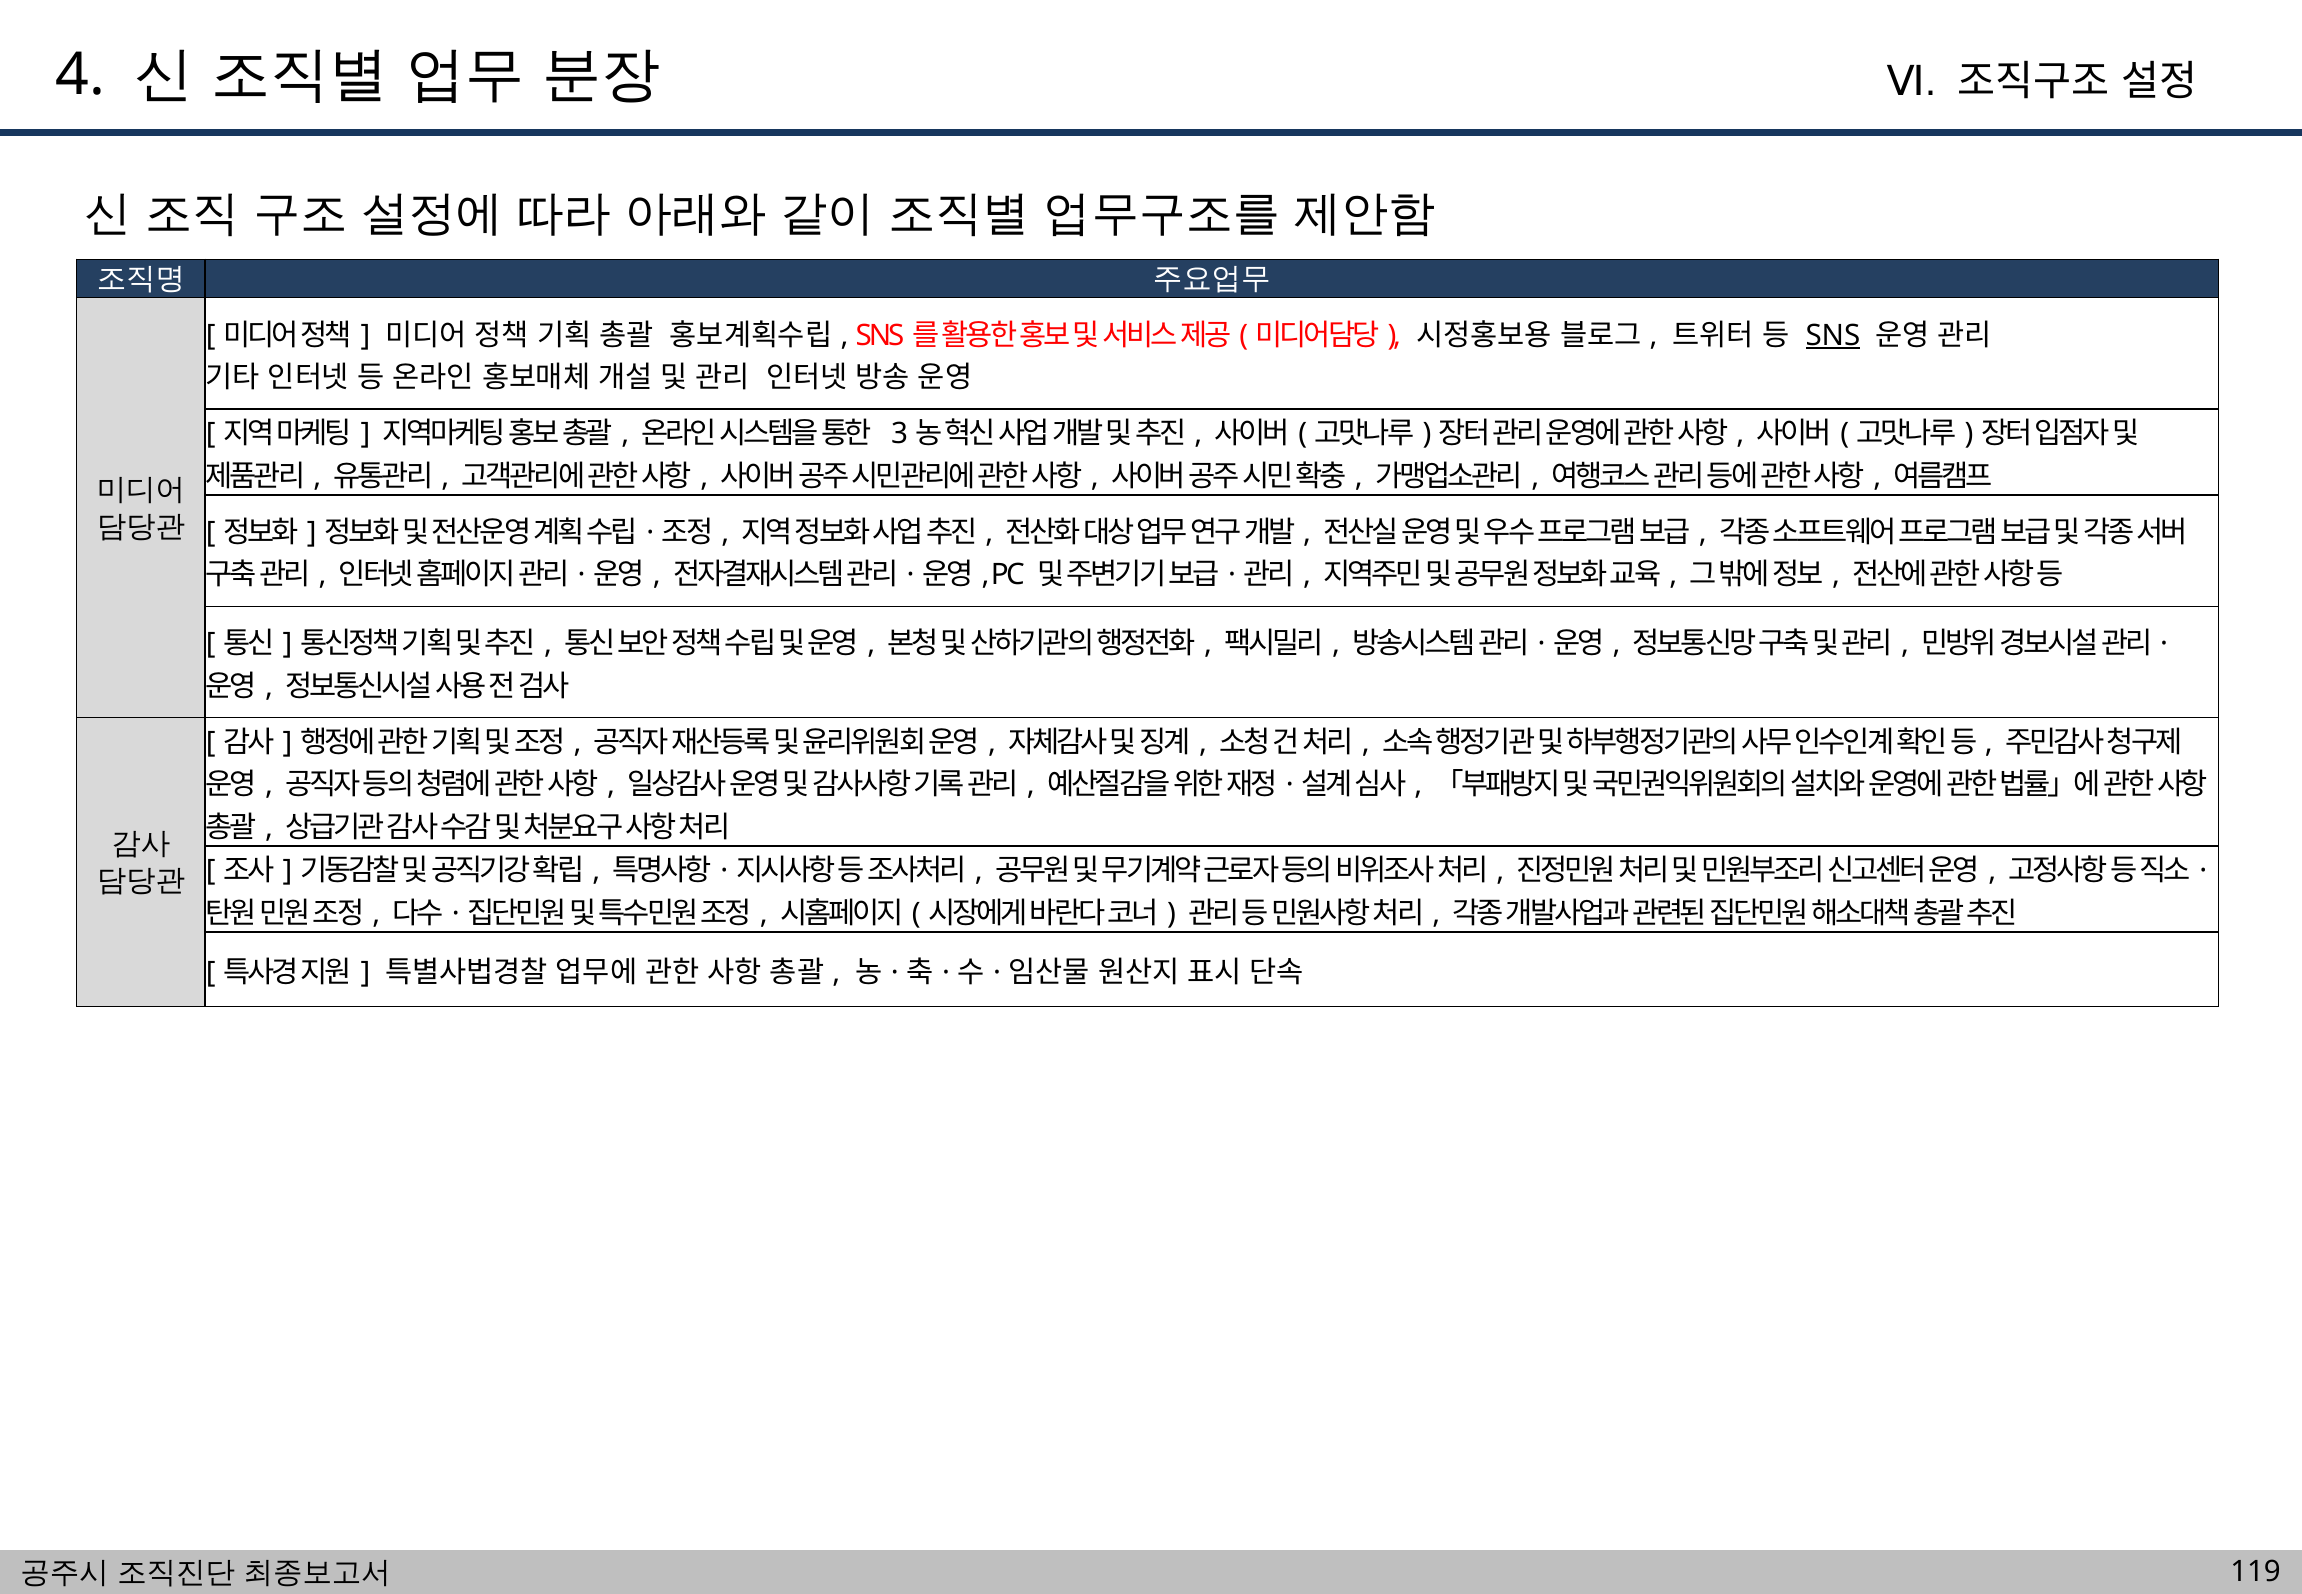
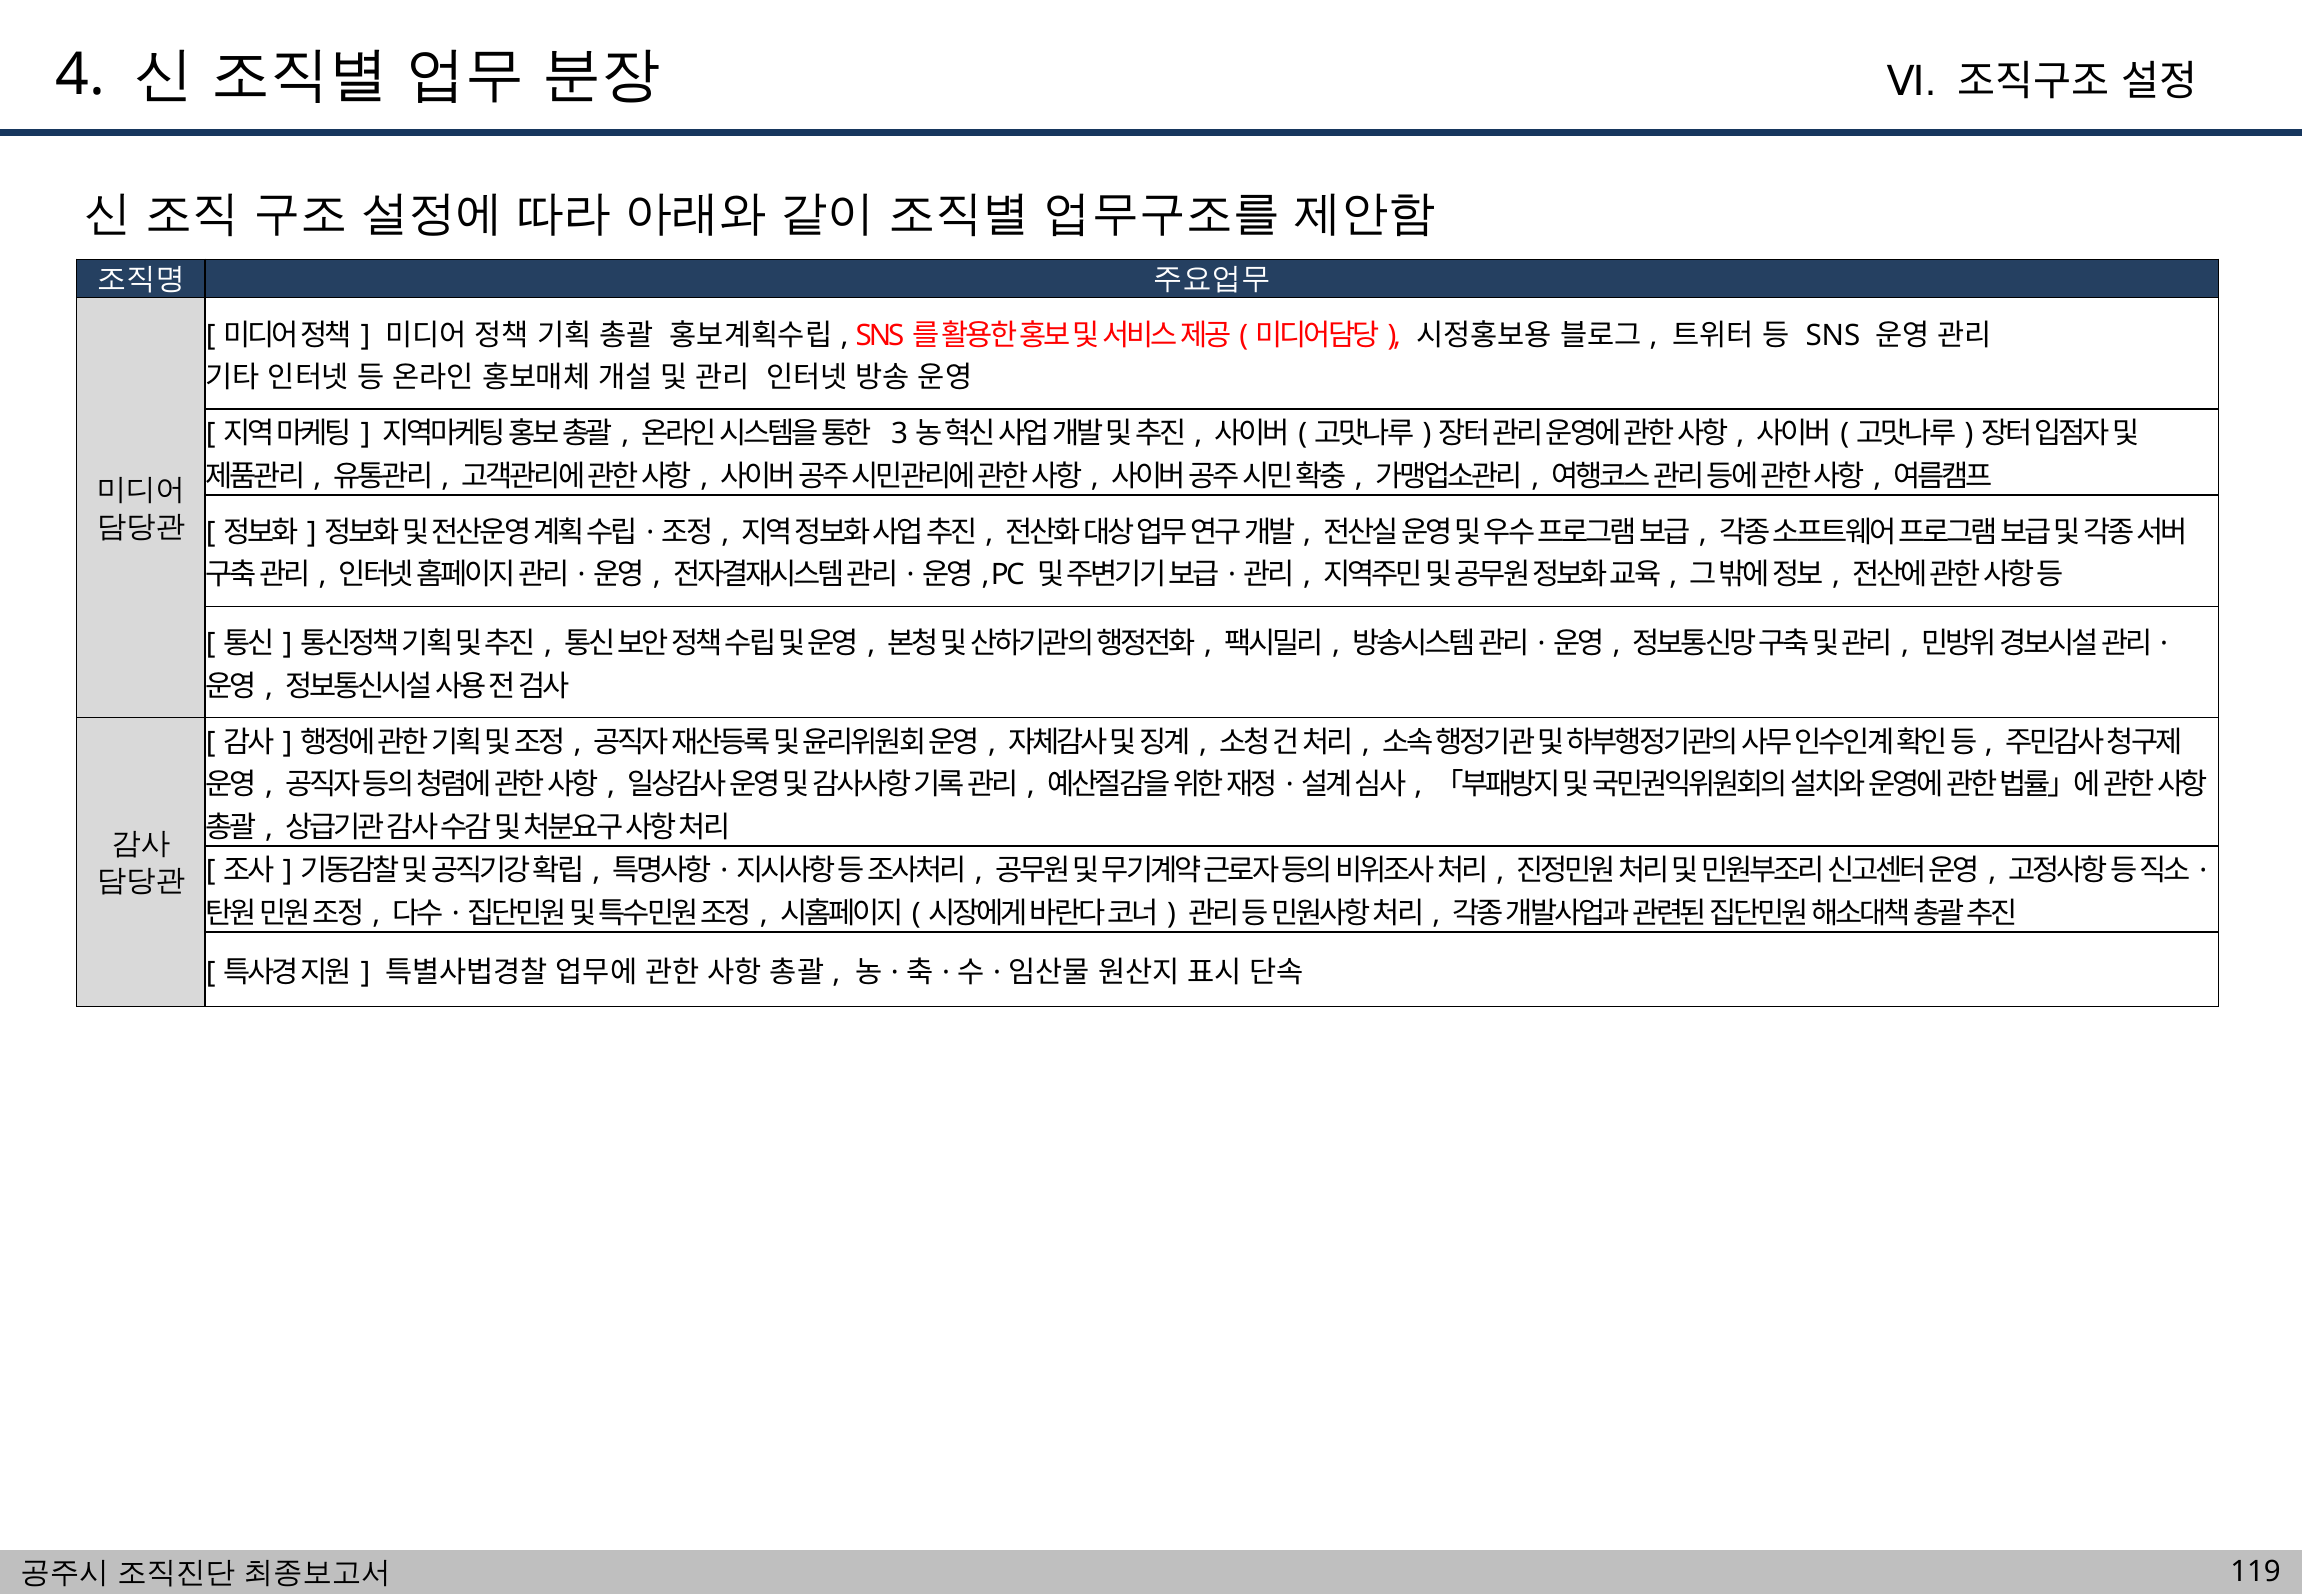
SNS underline: present -> none (1833, 335)
